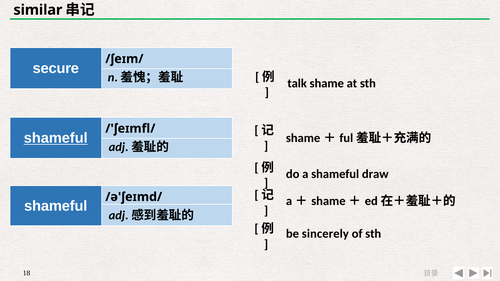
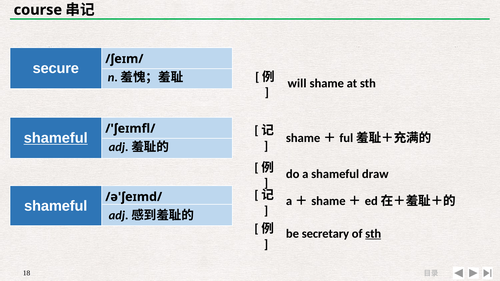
similar: similar -> course (38, 10)
talk: talk -> will (297, 83)
sincerely: sincerely -> secretary (325, 234)
sth underline: none -> present (373, 234)
